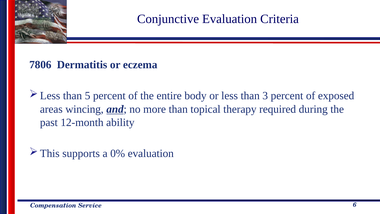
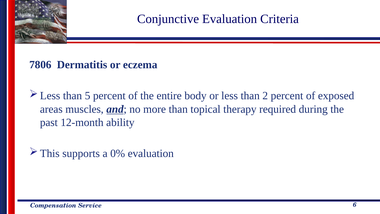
3: 3 -> 2 (265, 96)
wincing: wincing -> muscles (84, 109)
